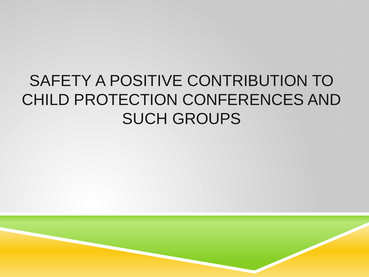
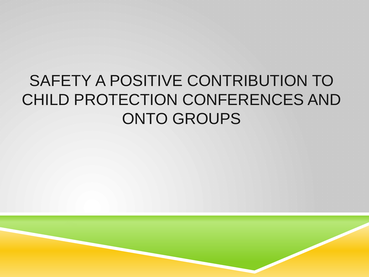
SUCH: SUCH -> ONTO (145, 119)
